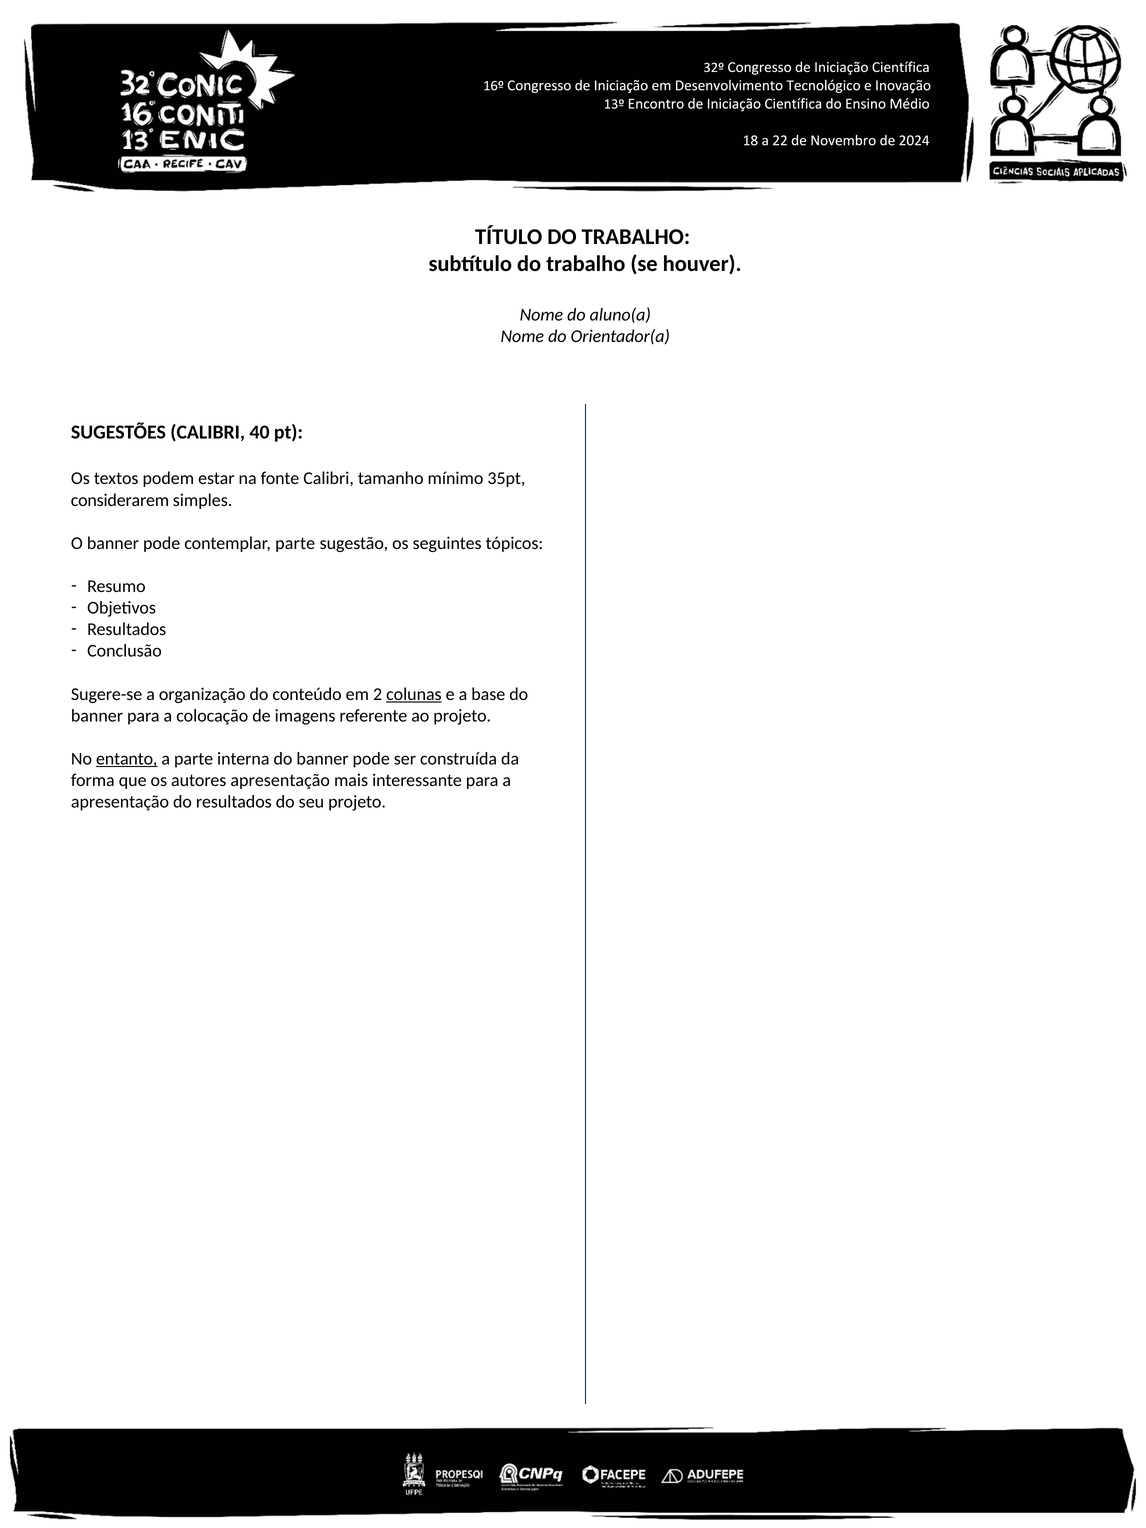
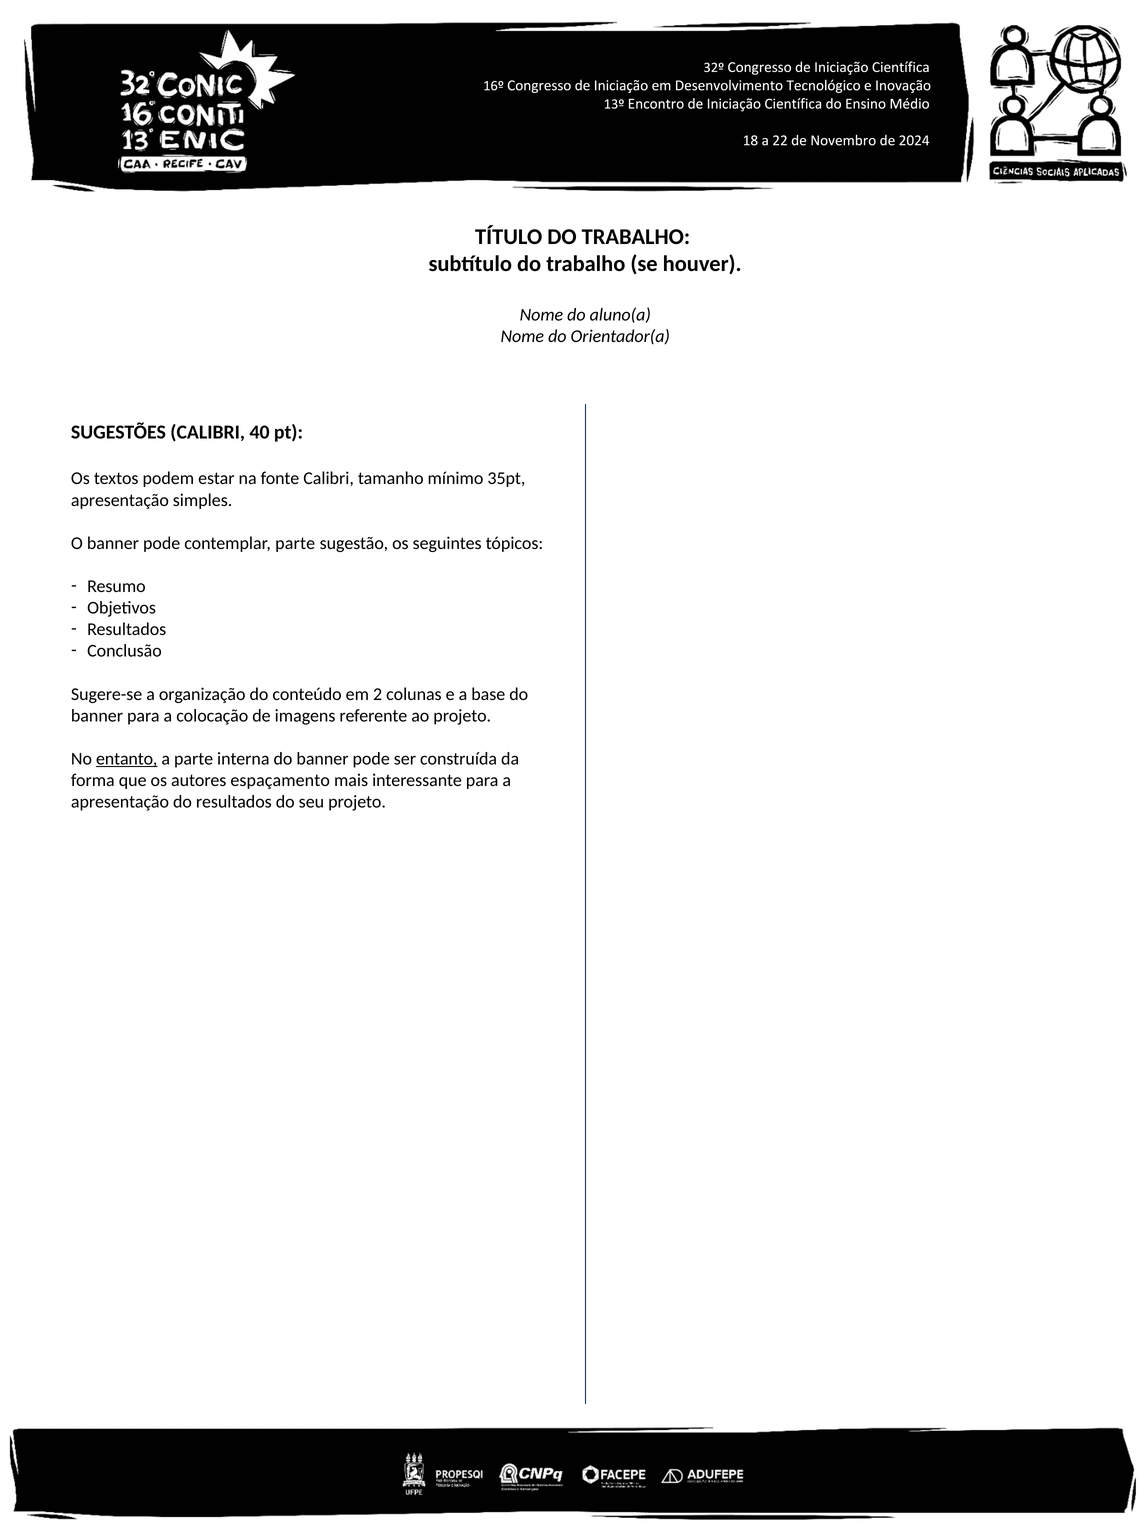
considerarem: considerarem -> apresentação (120, 500)
colunas underline: present -> none (414, 694)
autores apresentação: apresentação -> espaçamento (280, 780)
